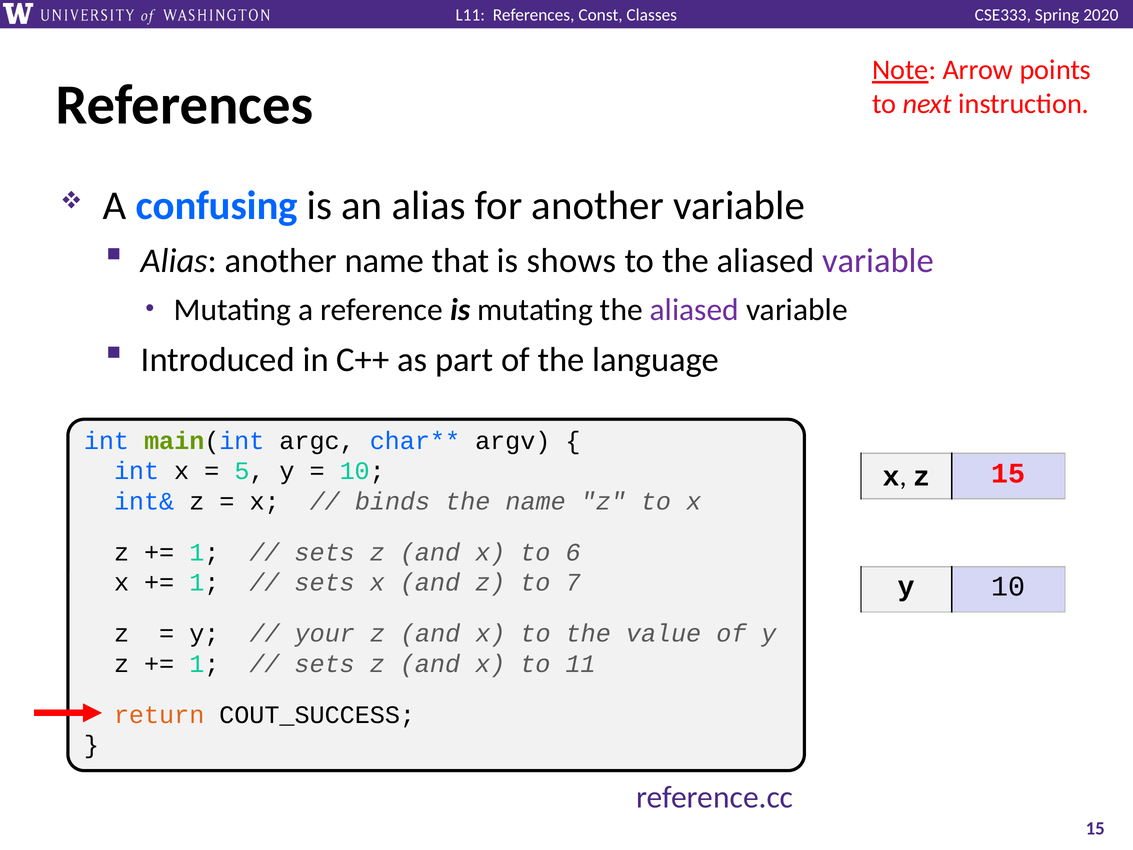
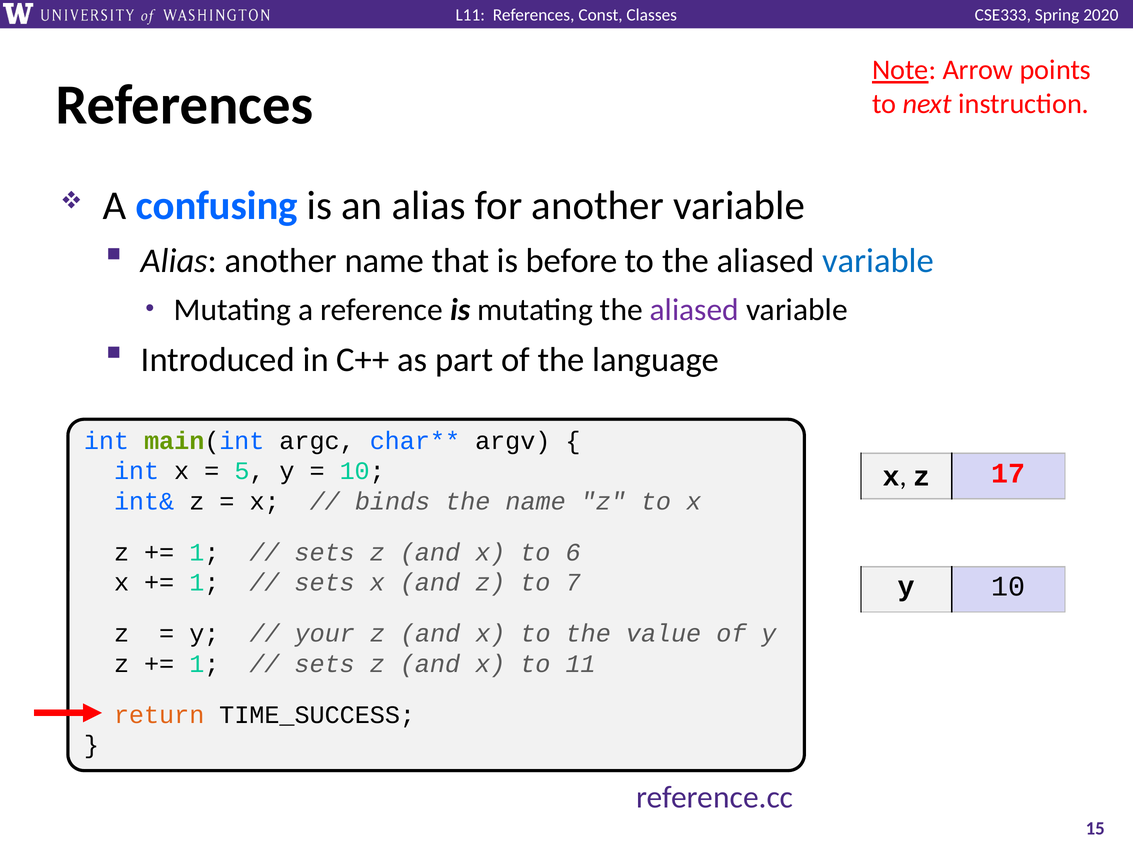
shows: shows -> before (572, 261)
variable colour: purple -> blue (878, 261)
z 15: 15 -> 17 (1008, 473)
COUT_SUCCESS: COUT_SUCCESS -> TIME_SUCCESS (317, 714)
